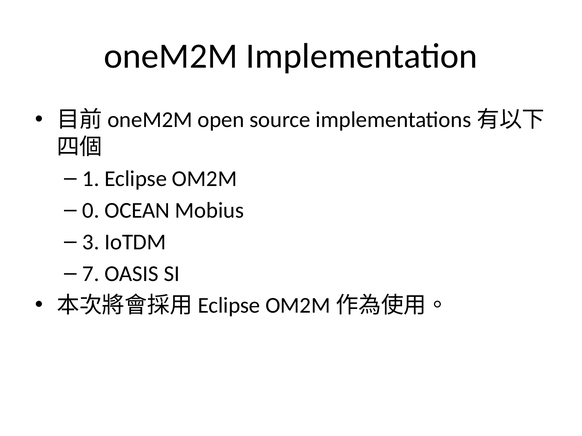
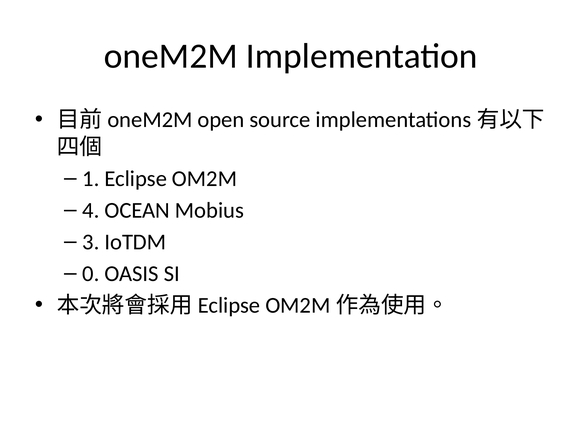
0: 0 -> 4 (91, 211)
7: 7 -> 0 (91, 274)
